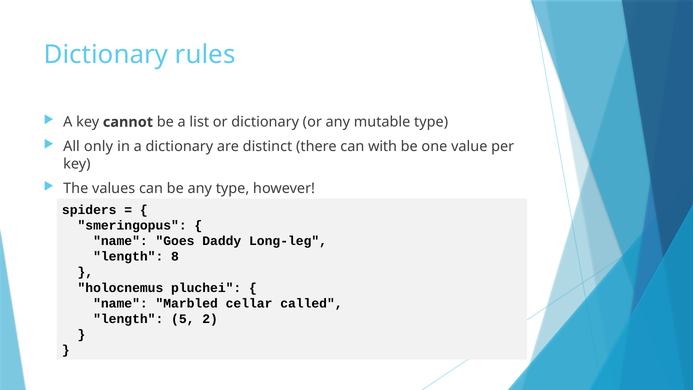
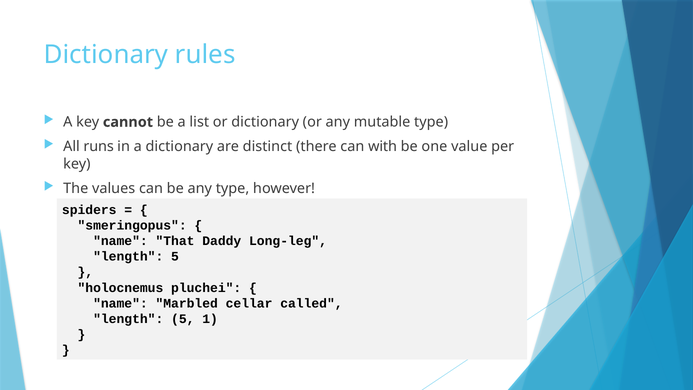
only: only -> runs (99, 147)
Goes: Goes -> That (175, 241)
8: 8 -> 5 (175, 256)
2: 2 -> 1 (210, 319)
